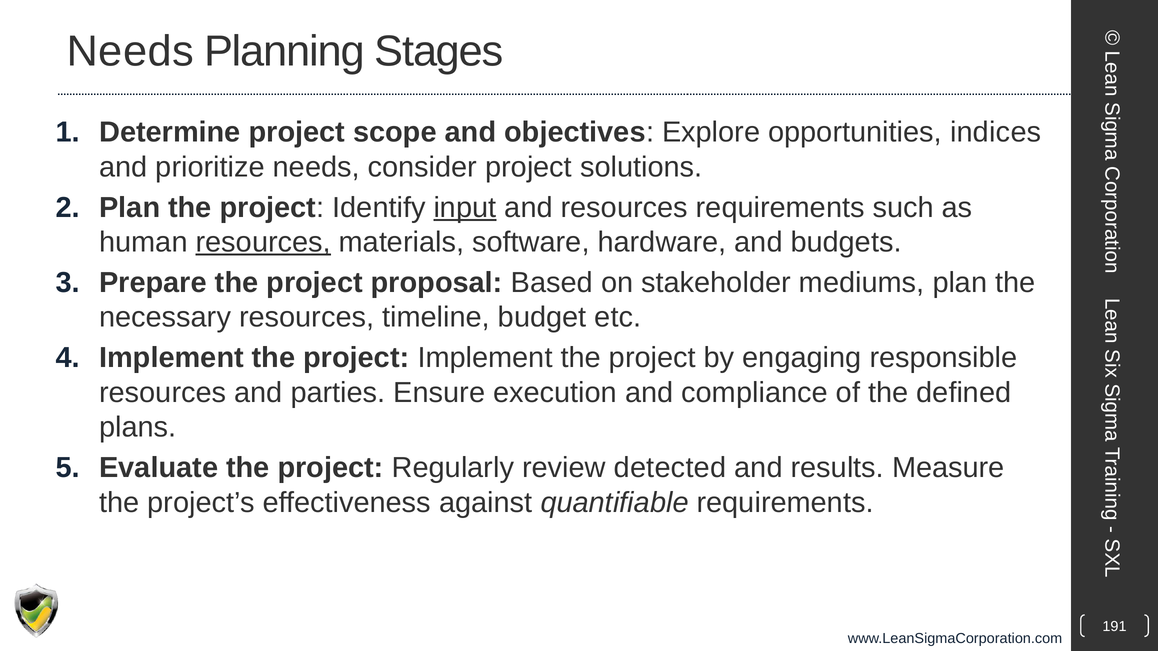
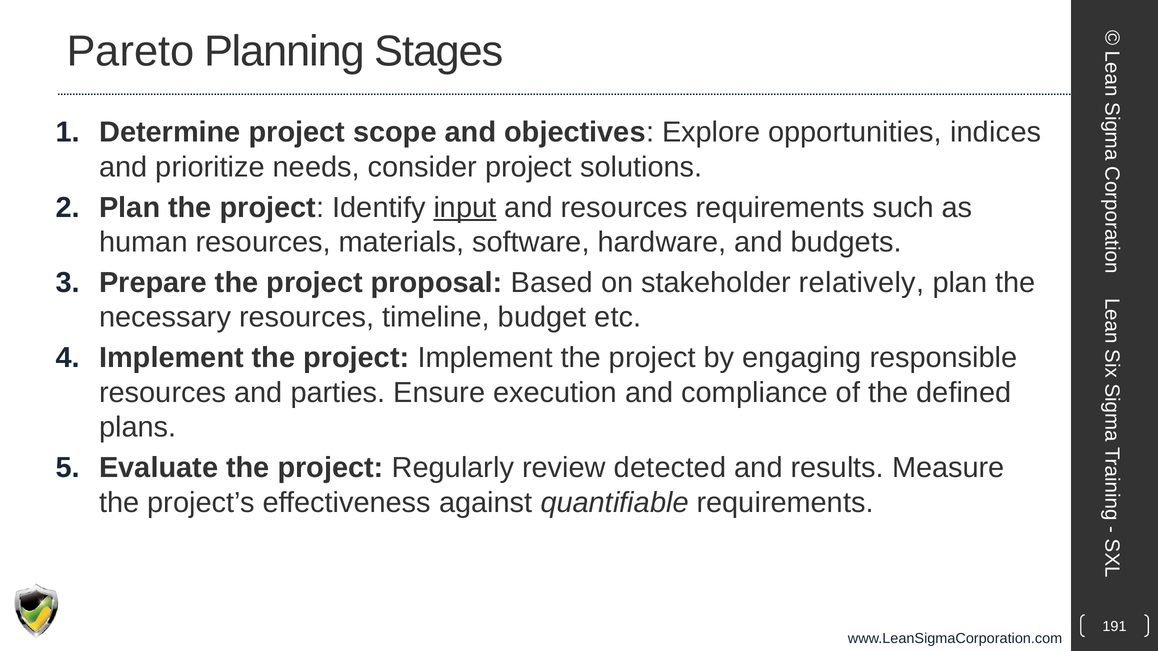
Needs: Needs -> Pareto (130, 51)
resources underline: present -> none (263, 242)
mediums: mediums -> relatively (862, 283)
